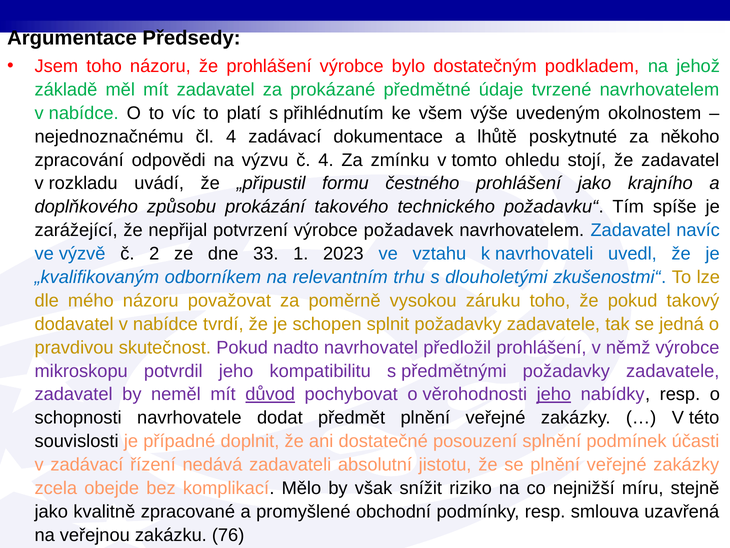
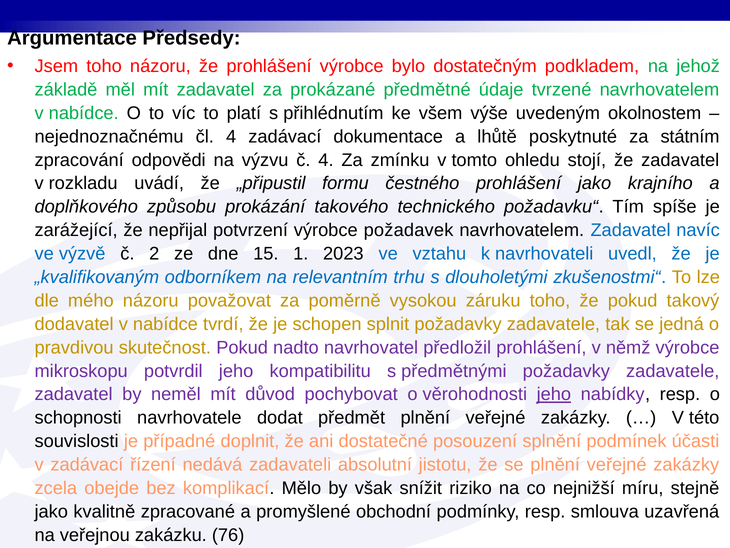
někoho: někoho -> státním (690, 136)
33: 33 -> 15 (266, 254)
důvod underline: present -> none (270, 394)
